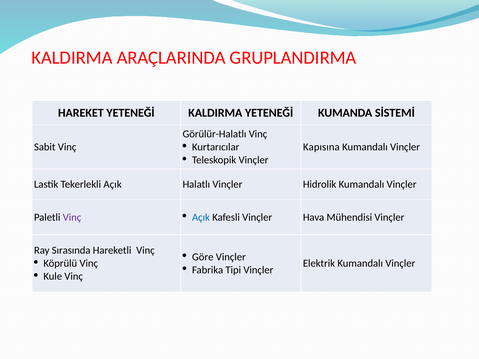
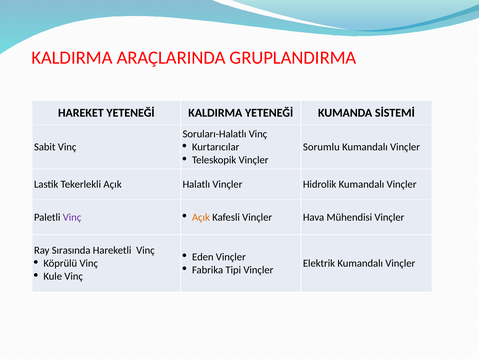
Görülür-Halatlı: Görülür-Halatlı -> Soruları-Halatlı (214, 134)
Kapısına: Kapısına -> Sorumlu (321, 147)
Açık colour: blue -> orange (201, 217)
Göre: Göre -> Eden (203, 257)
